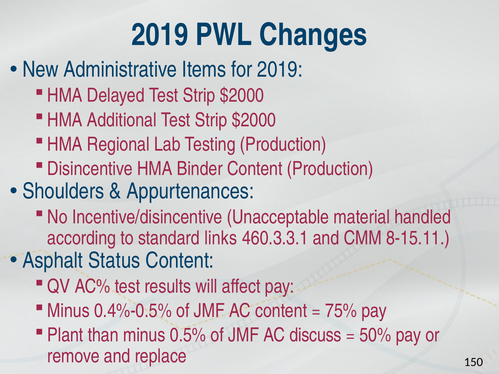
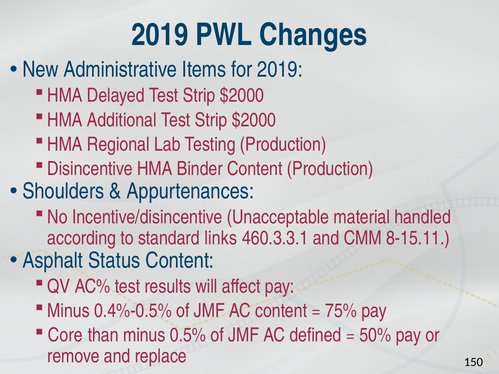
Plant: Plant -> Core (65, 335)
discuss: discuss -> defined (315, 335)
